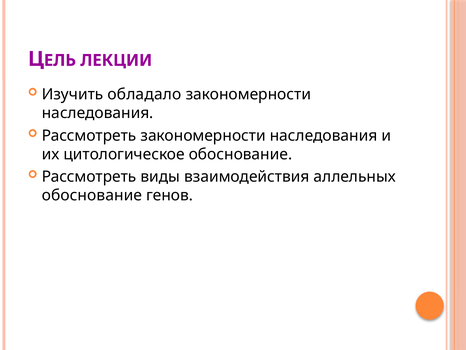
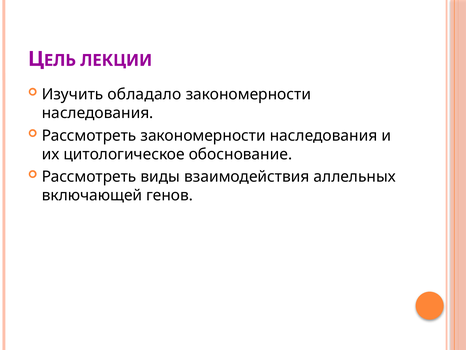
обоснование: обоснование -> включающей (92, 195)
